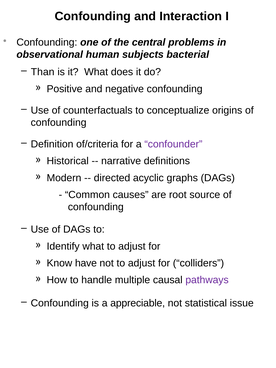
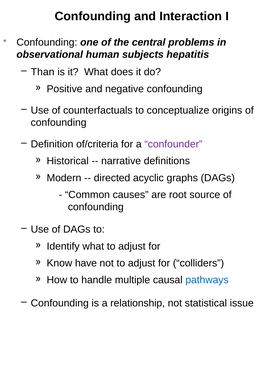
bacterial: bacterial -> hepatitis (188, 55)
pathways colour: purple -> blue (207, 280)
appreciable: appreciable -> relationship (138, 303)
